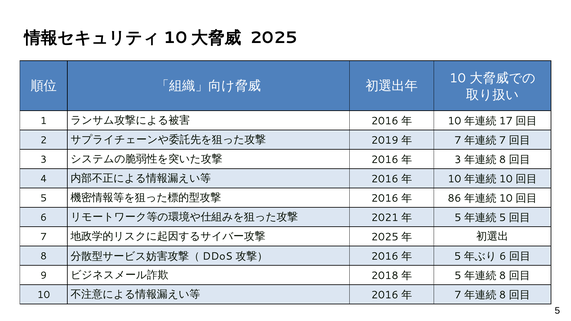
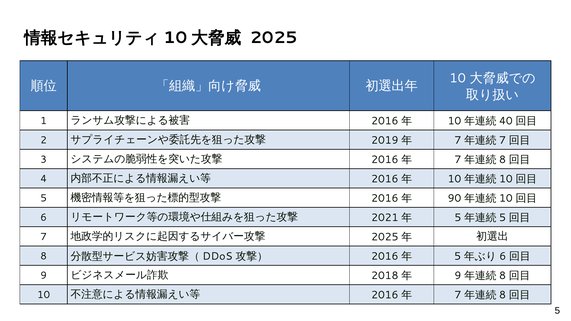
17: 17 -> 40 (506, 121)
3: 3 -> 7 (458, 160)
86: 86 -> 90 (454, 198)
5: 5 -> 9 (458, 276)
